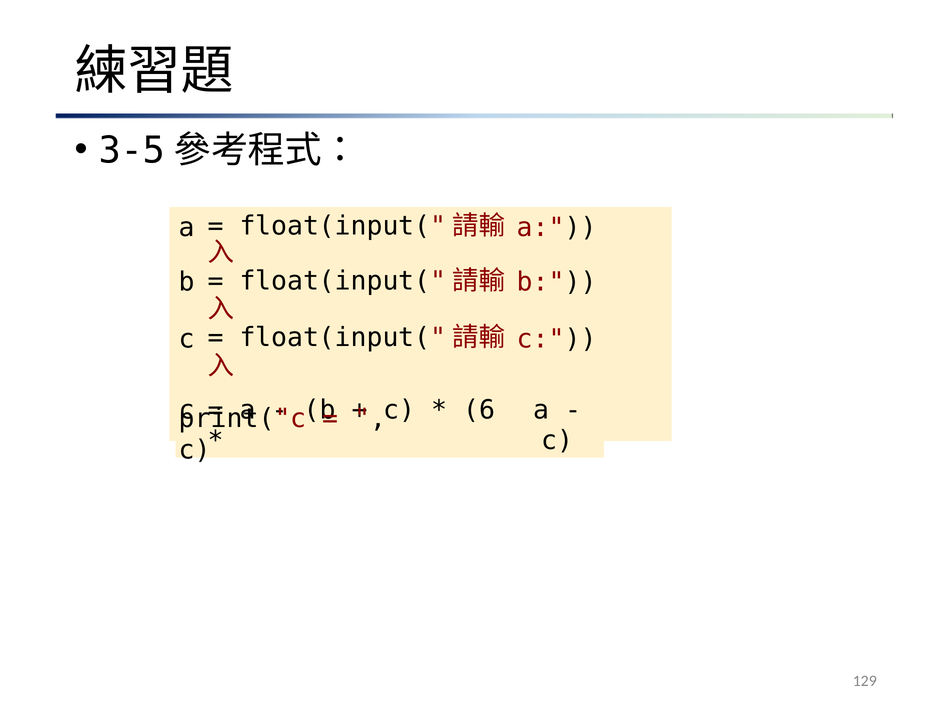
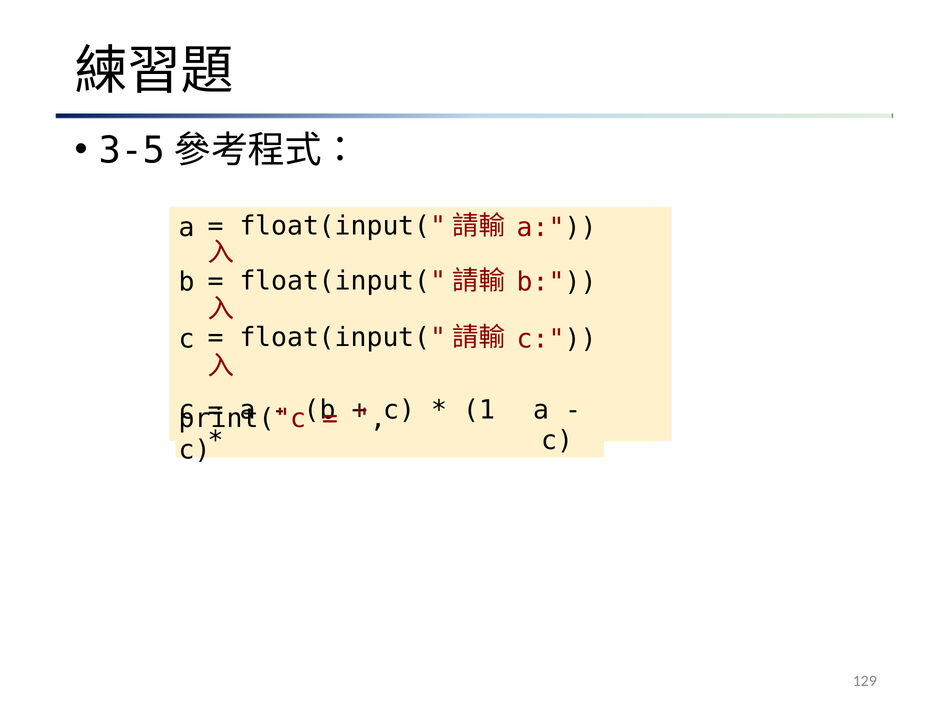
6: 6 -> 1 (479, 410)
